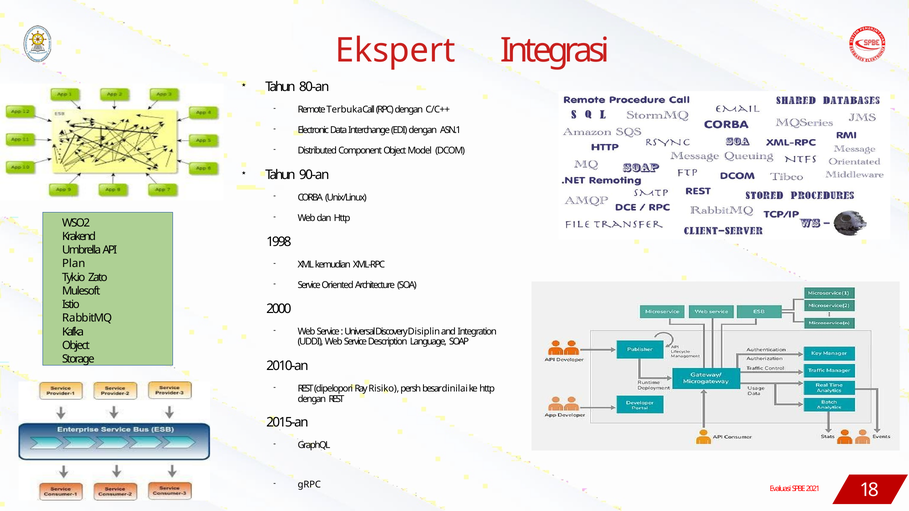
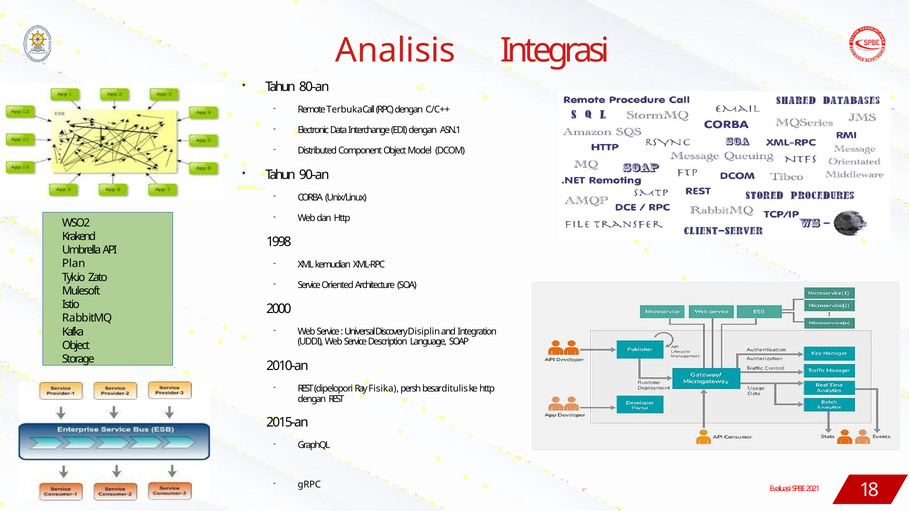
Ekspert: Ekspert -> Analisis (396, 50)
Risiko: Risiko -> Fisika (384, 389)
dinilai: dinilai -> ditulis (455, 389)
